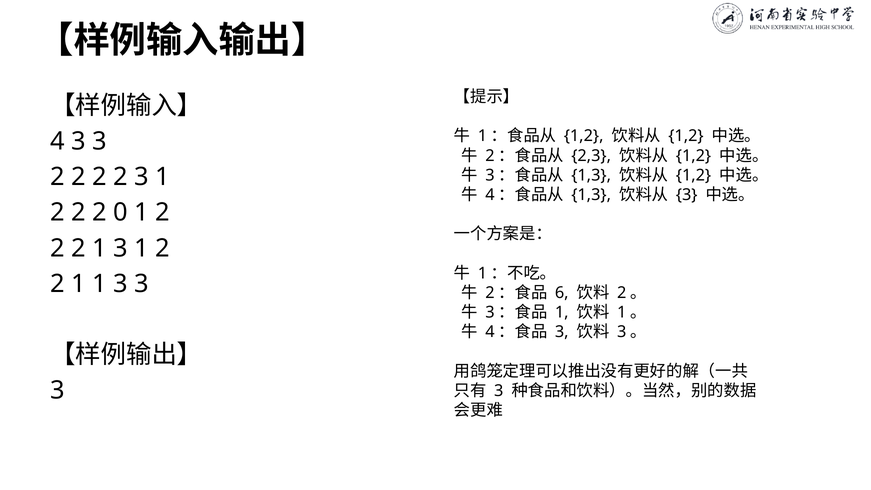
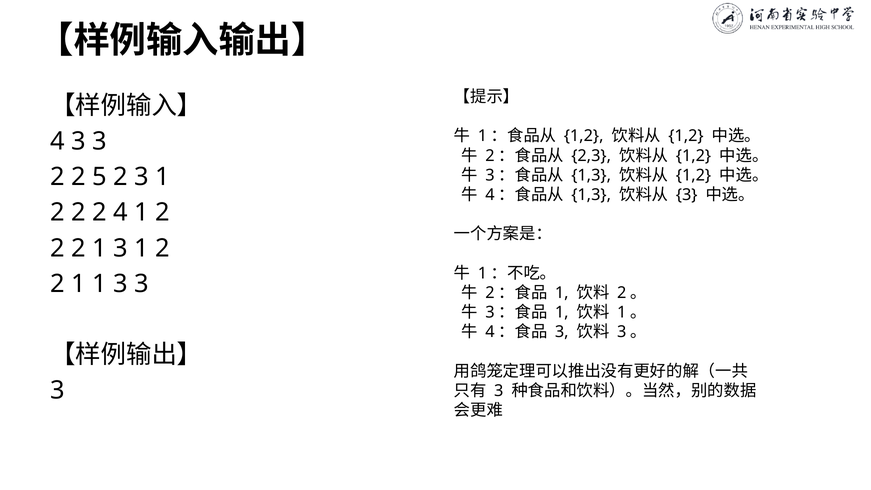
2: 2 -> 5 (99, 177)
2 0: 0 -> 4 (121, 213)
6: 6 -> 1 (562, 293)
